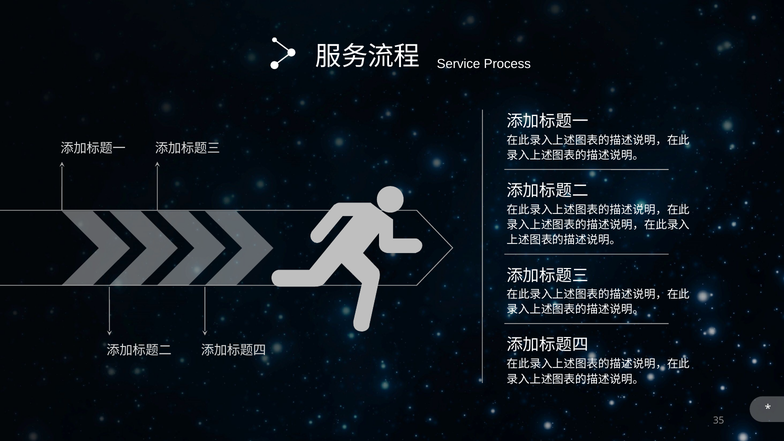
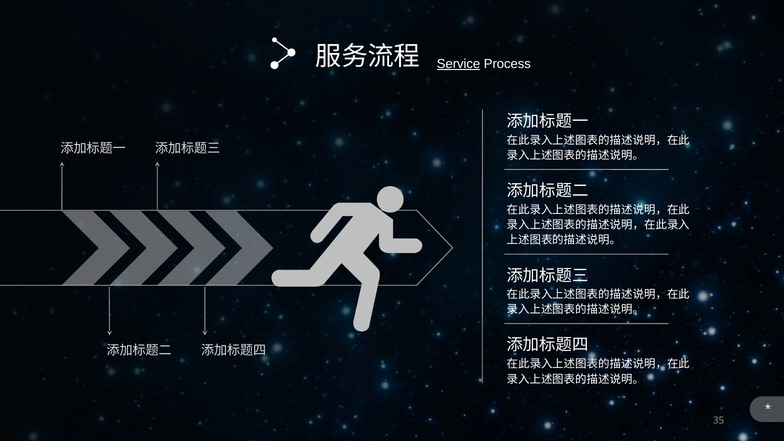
Service underline: none -> present (459, 64)
